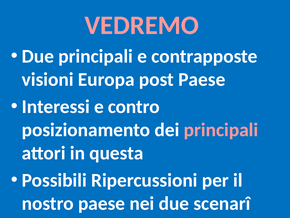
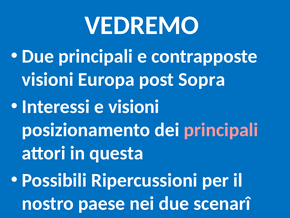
VEDREMO colour: pink -> white (142, 25)
post Paese: Paese -> Sopra (202, 79)
e contro: contro -> visioni (134, 106)
